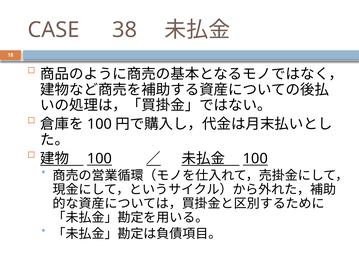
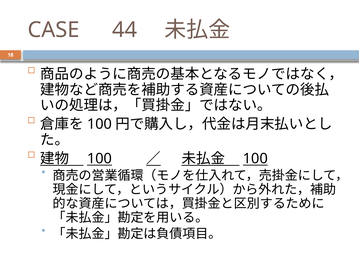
38: 38 -> 44 (125, 30)
